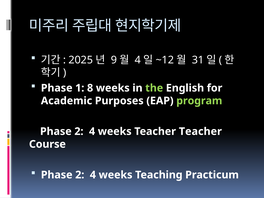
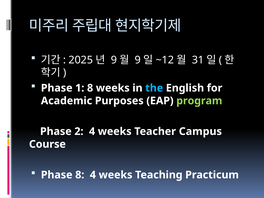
4: 4 -> 9 (138, 60)
the colour: light green -> light blue (154, 88)
Teacher Teacher: Teacher -> Campus (200, 131)
2: 2 -> 8 (80, 175)
